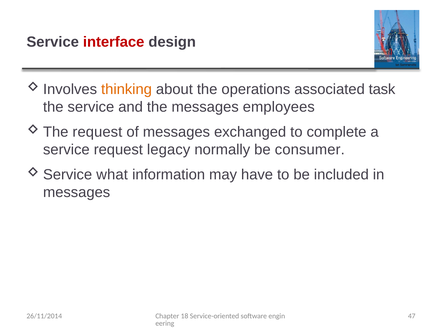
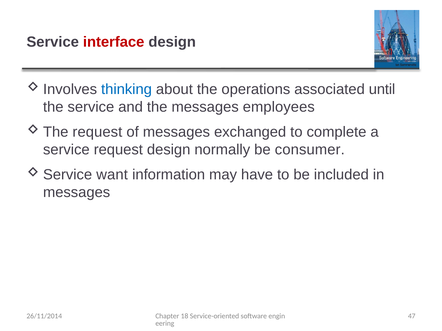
thinking colour: orange -> blue (127, 89)
task: task -> until (382, 89)
request legacy: legacy -> design (169, 150)
what: what -> want (112, 175)
